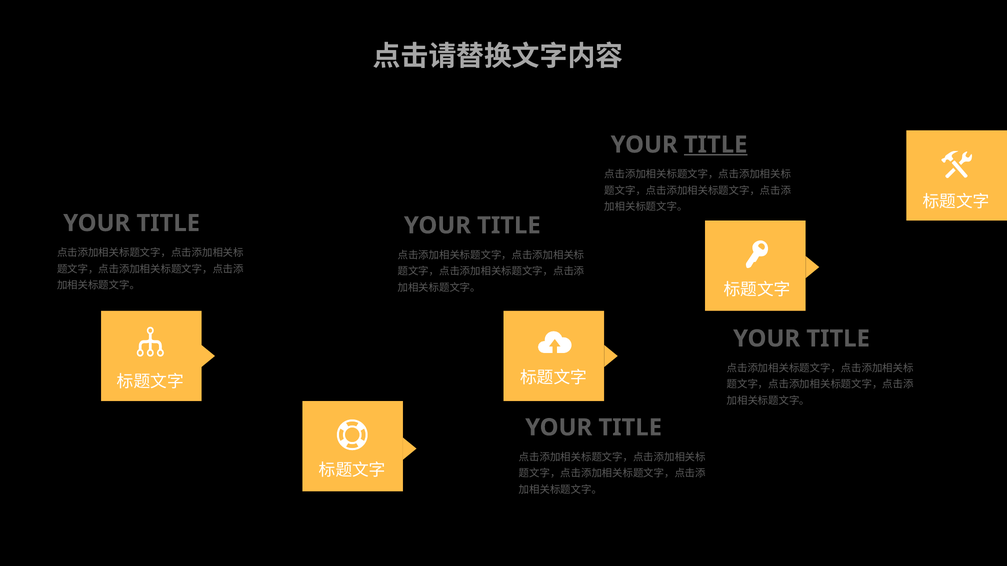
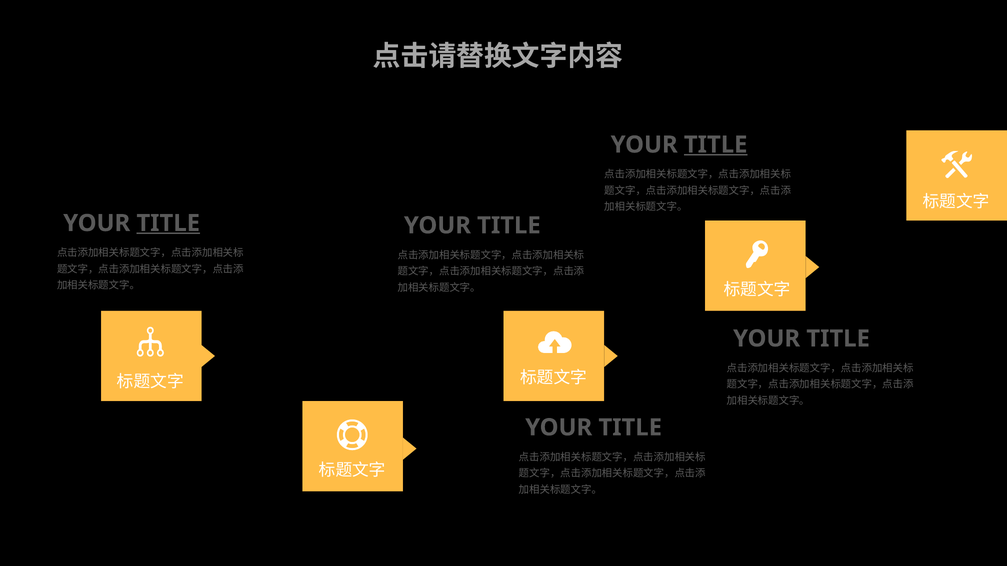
TITLE underline: none -> present (168, 223)
